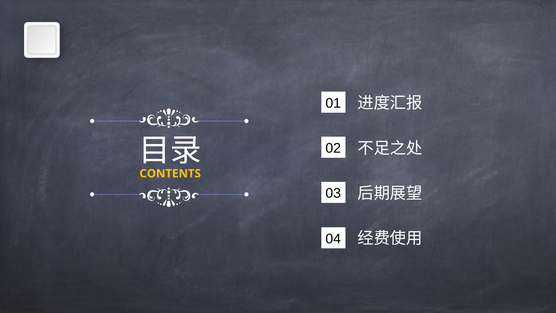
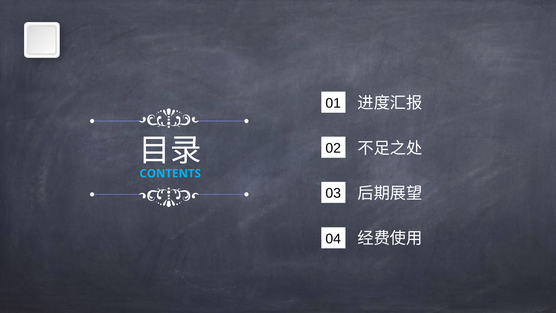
CONTENTS colour: yellow -> light blue (170, 173)
